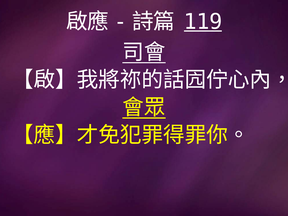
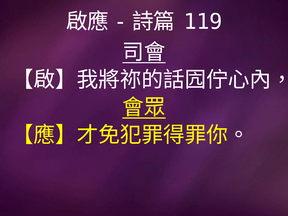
119 underline: present -> none (203, 22)
